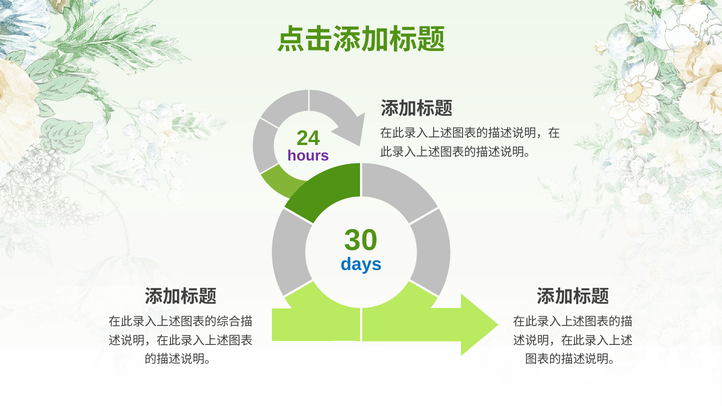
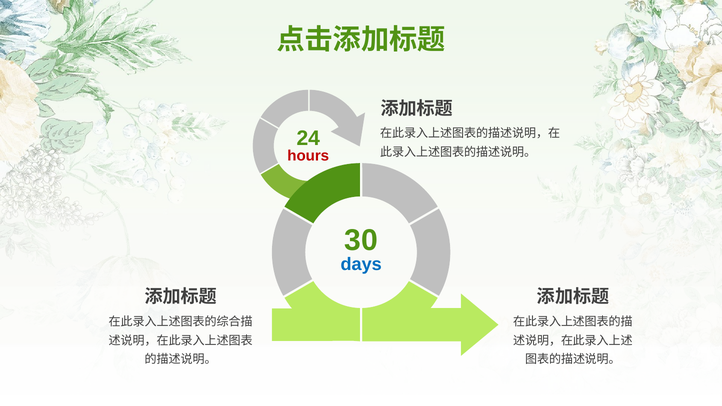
hours colour: purple -> red (308, 156)
